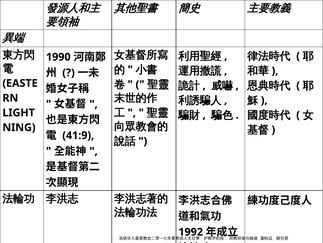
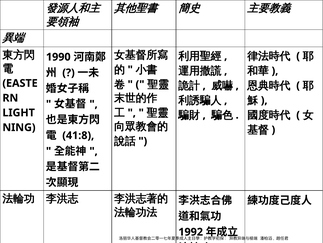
41:9: 41:9 -> 41:8 (78, 135)
